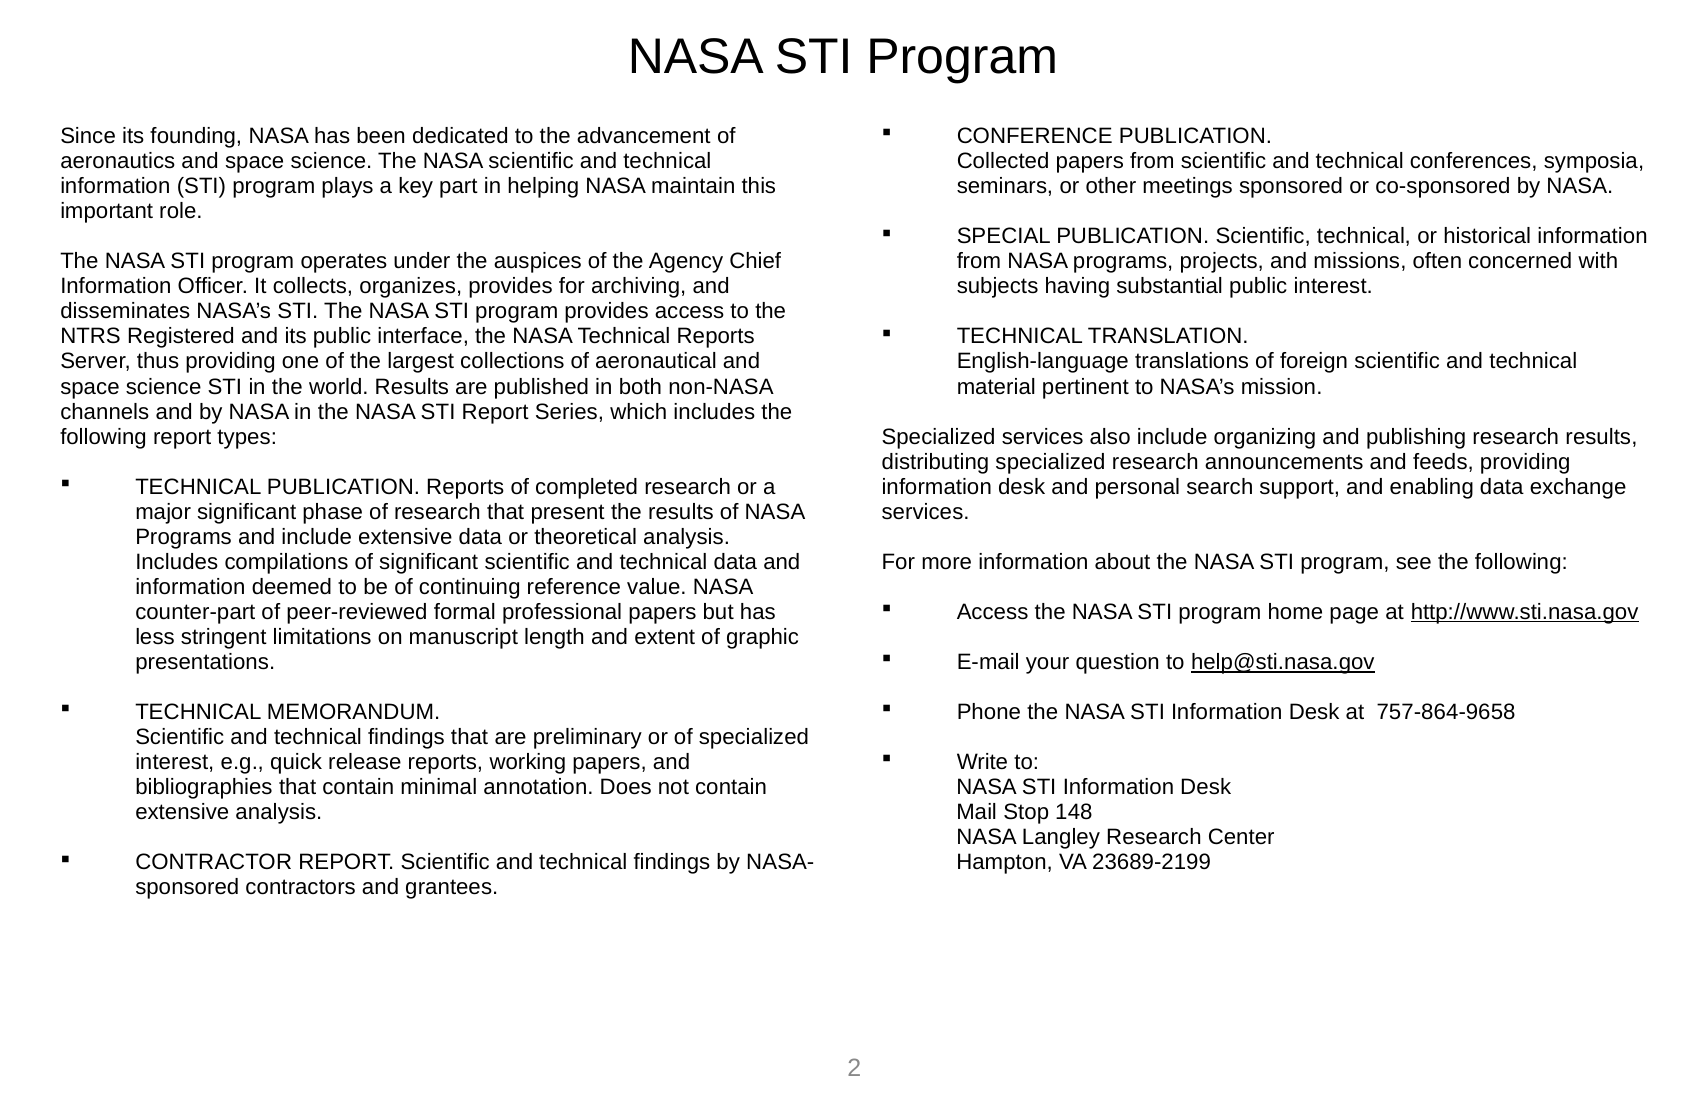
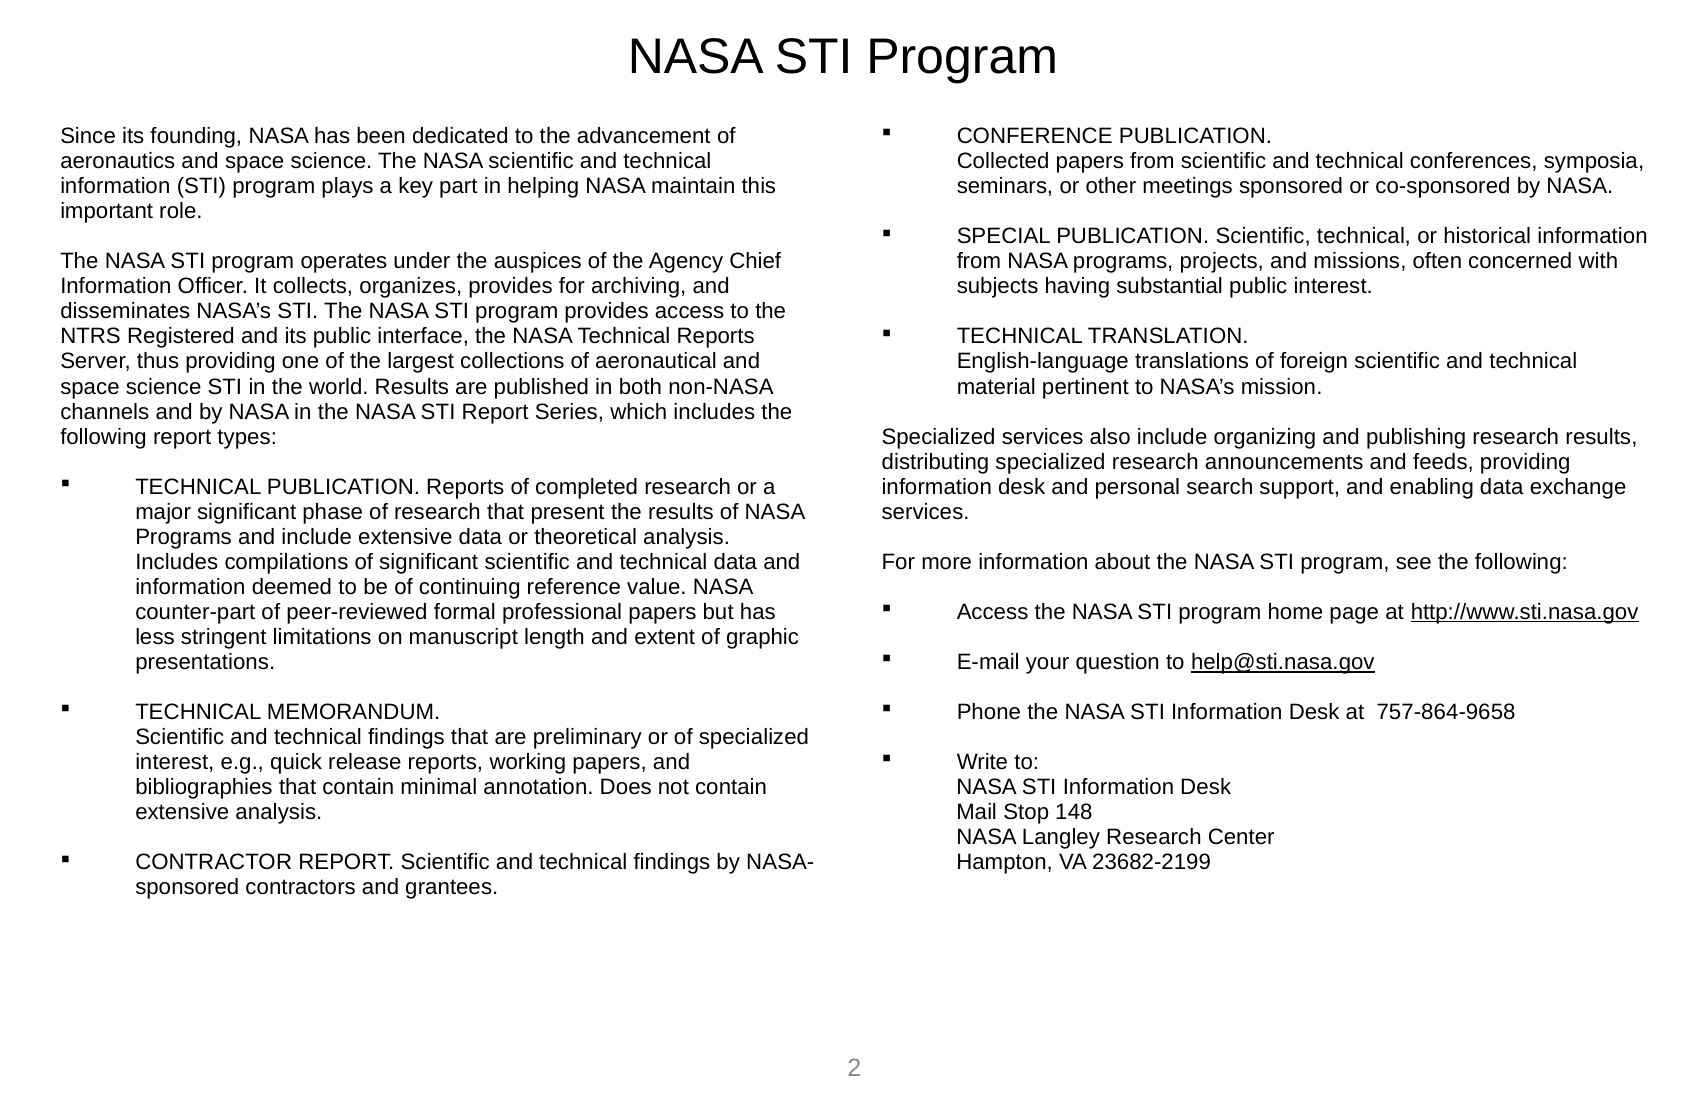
23689-2199: 23689-2199 -> 23682-2199 (1152, 862)
